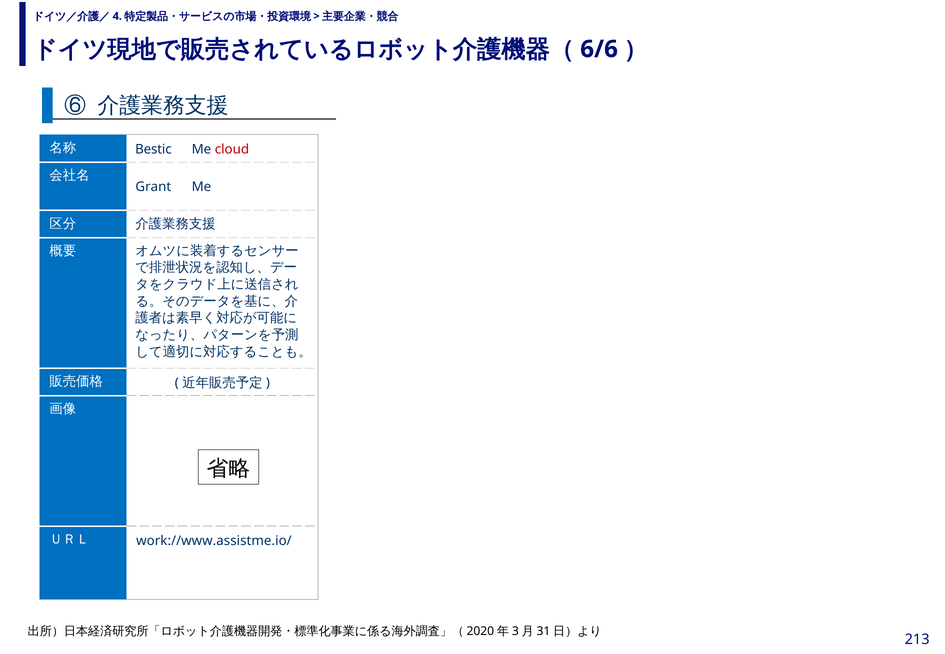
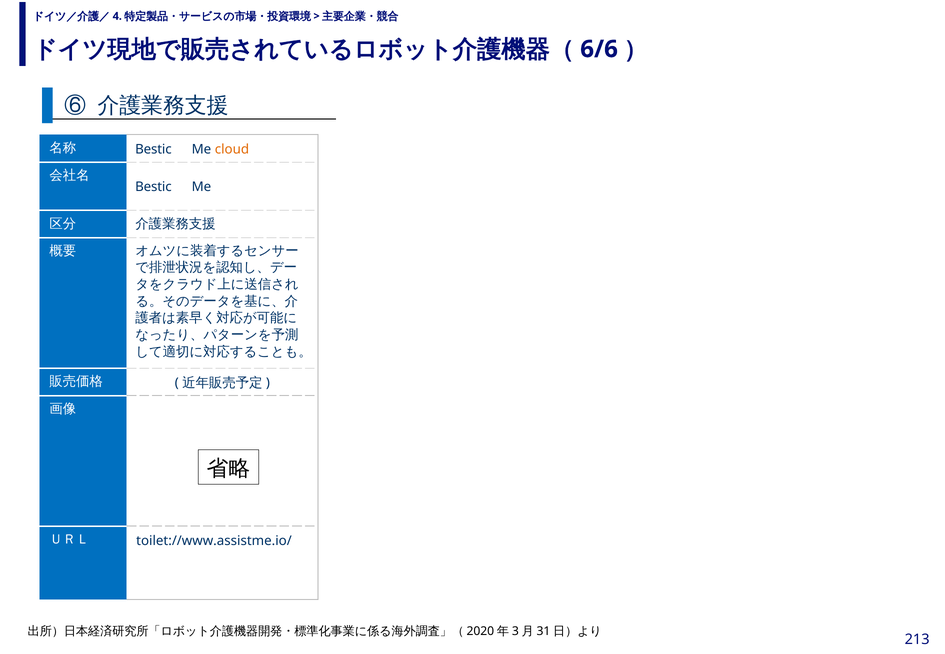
cloud colour: red -> orange (232, 149)
Grant: Grant -> Bestic (153, 187)
work://www.assistme.io/: work://www.assistme.io/ -> toilet://www.assistme.io/ (214, 541)
